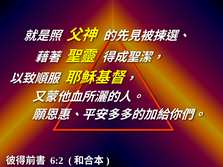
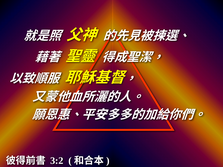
6:2: 6:2 -> 3:2 (57, 161)
